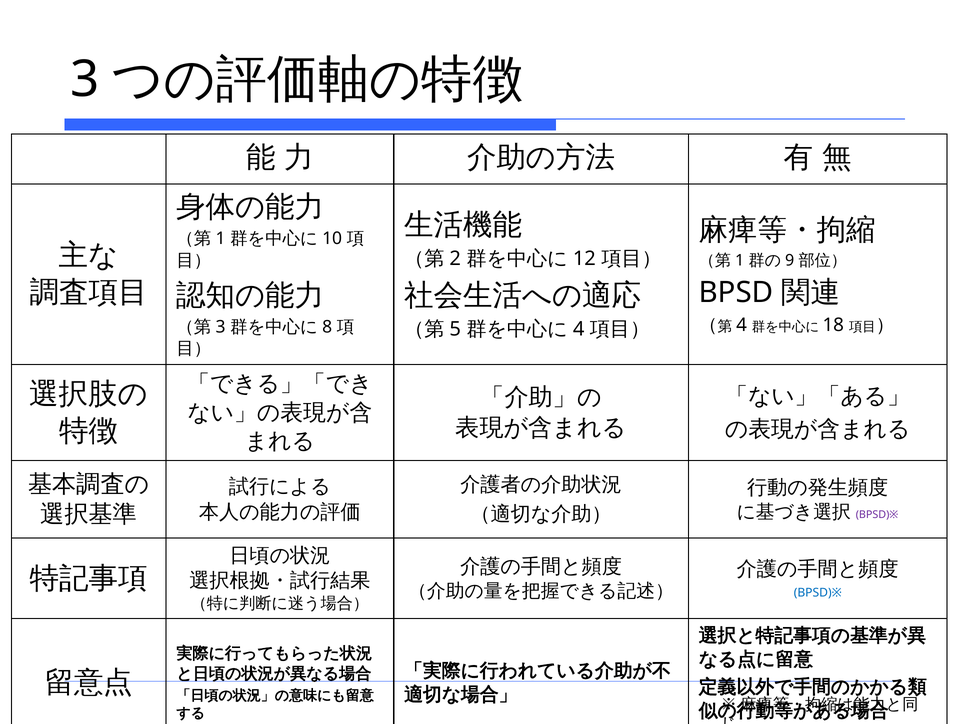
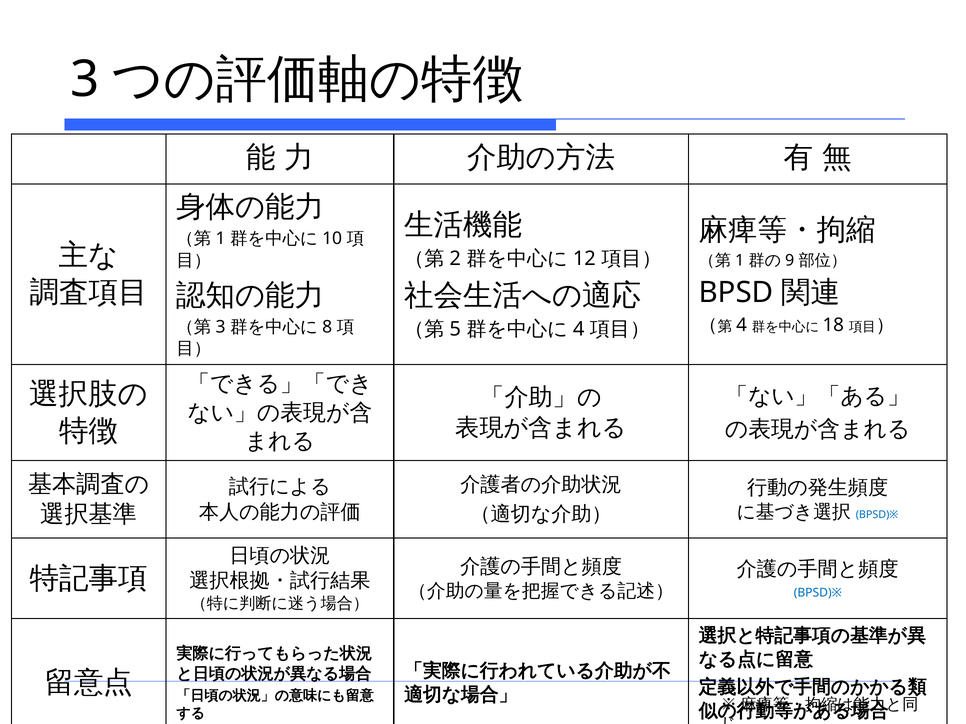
BPSD)※ colour: purple -> blue (877, 515)
